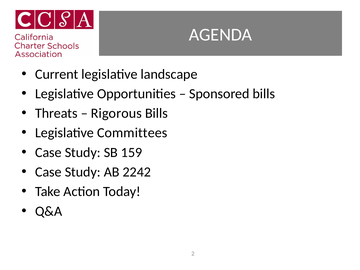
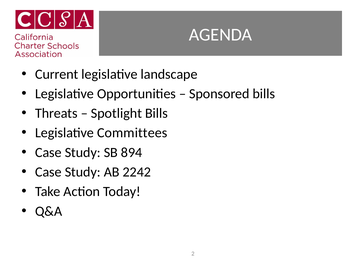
Rigorous: Rigorous -> Spotlight (116, 113)
159: 159 -> 894 (132, 152)
